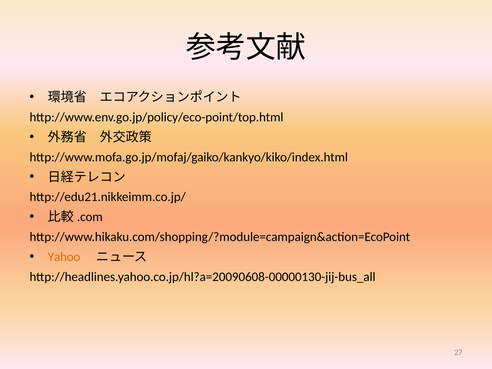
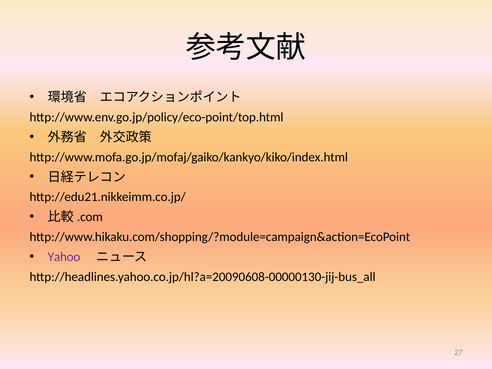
Yahoo colour: orange -> purple (64, 257)
